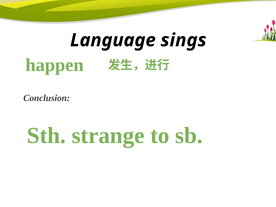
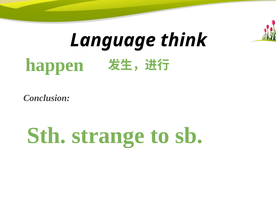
sings: sings -> think (184, 40)
